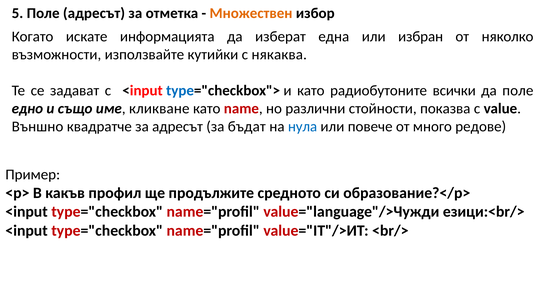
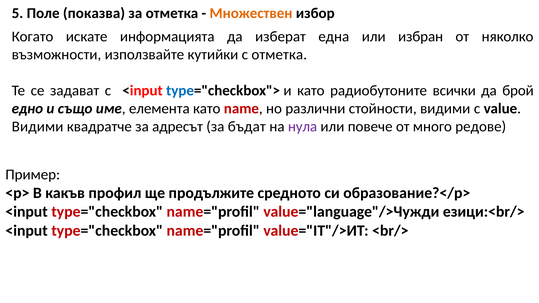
Поле адресът: адресът -> показва (94, 13)
с някаква: някаква -> отметка (279, 55)
да поле: поле -> брой (518, 91)
кликване: кликване -> елемента (159, 109)
стойности показва: показва -> видими (445, 109)
Външно: Външно -> Видими (38, 126)
нула colour: blue -> purple (303, 126)
